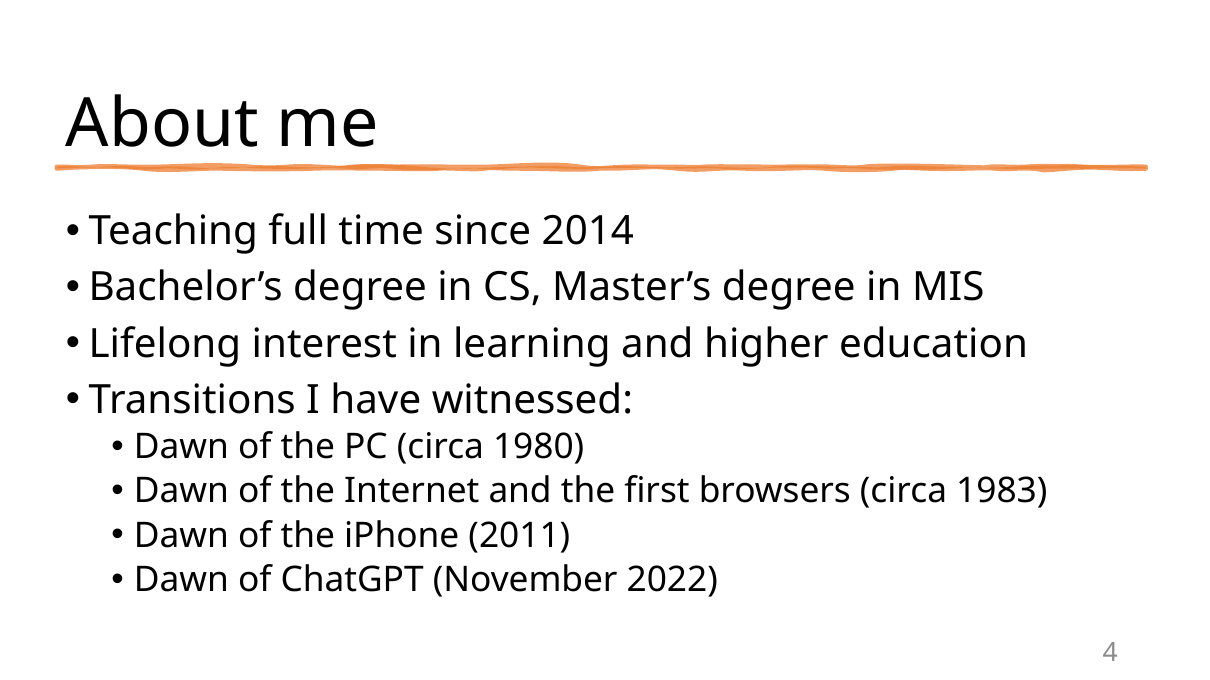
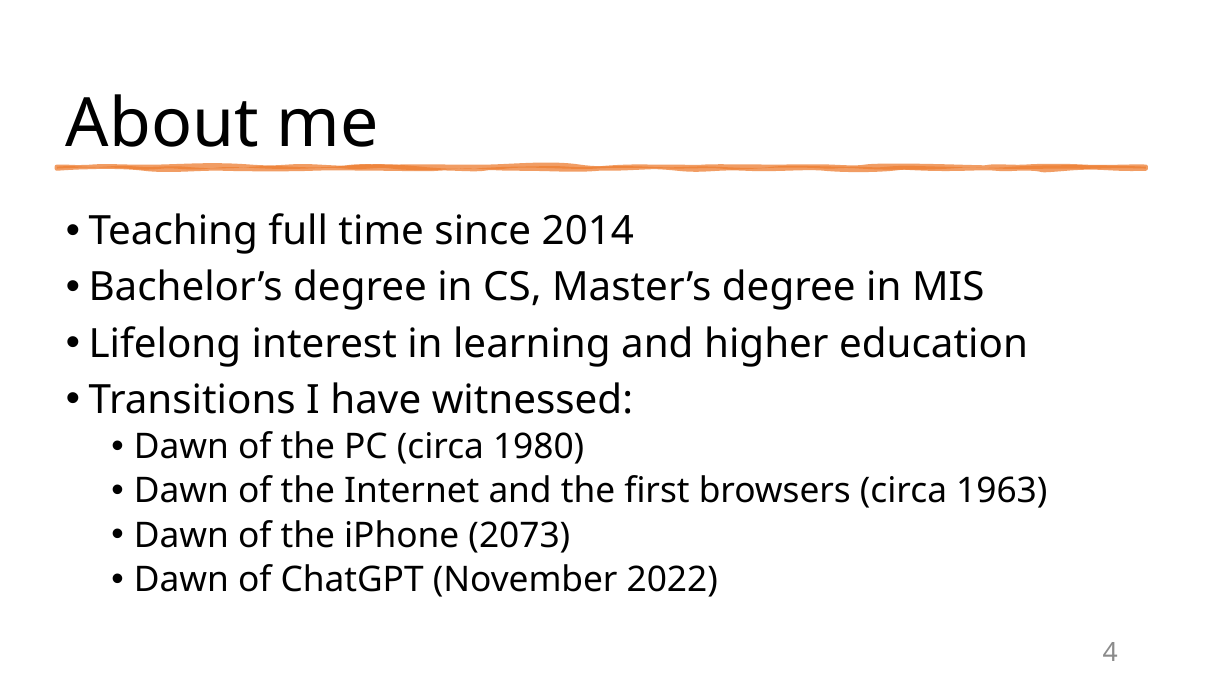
1983: 1983 -> 1963 (1002, 492)
2011: 2011 -> 2073 (519, 536)
